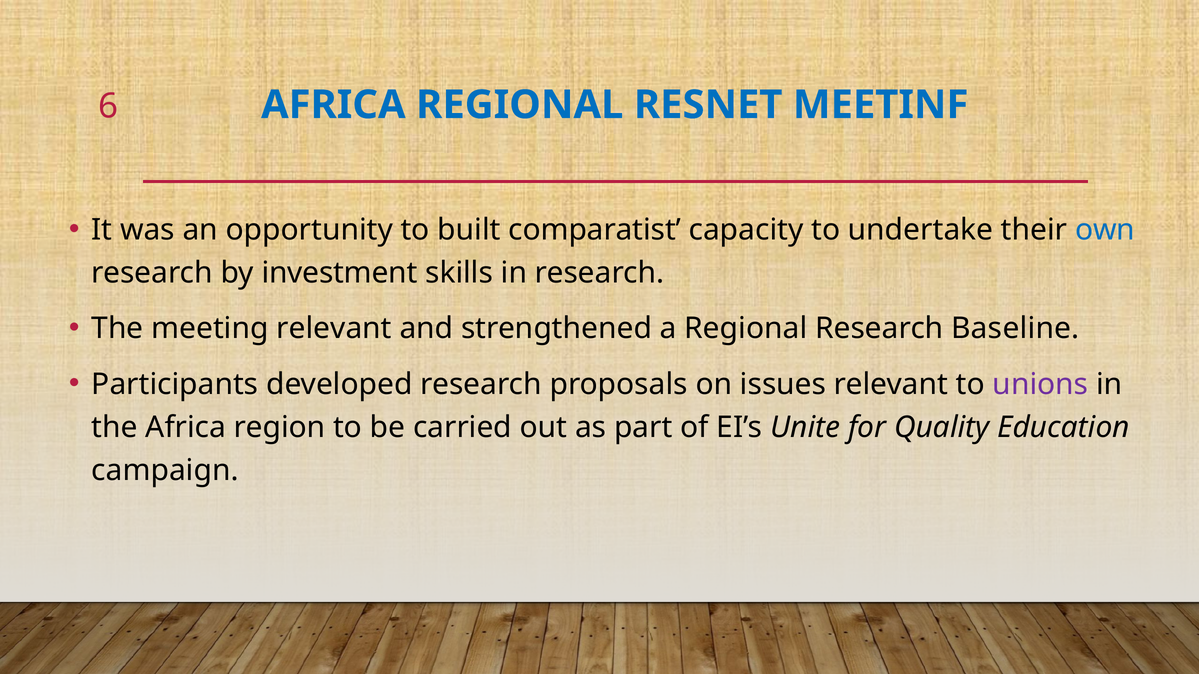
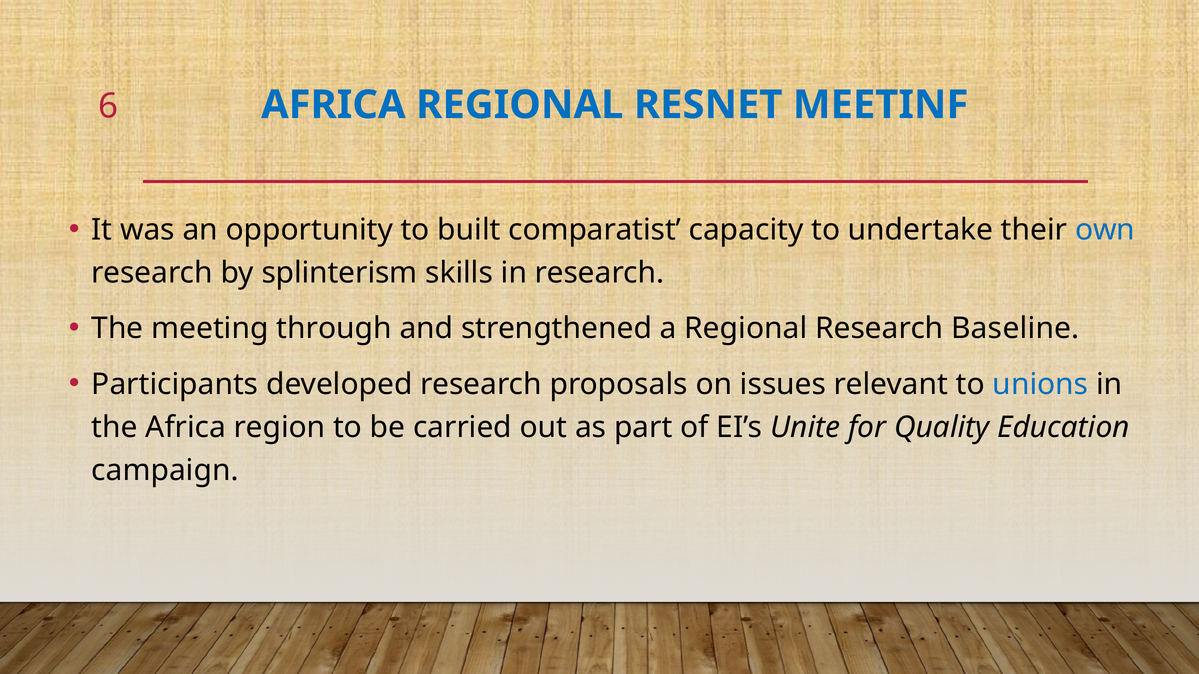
investment: investment -> splinterism (339, 273)
meeting relevant: relevant -> through (334, 329)
unions colour: purple -> blue (1040, 384)
